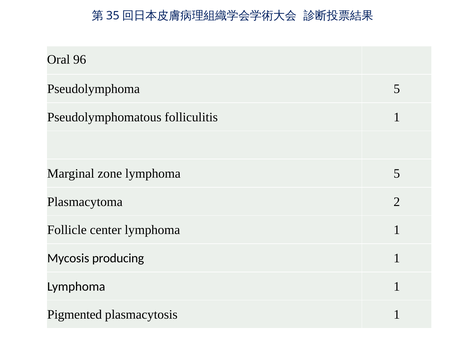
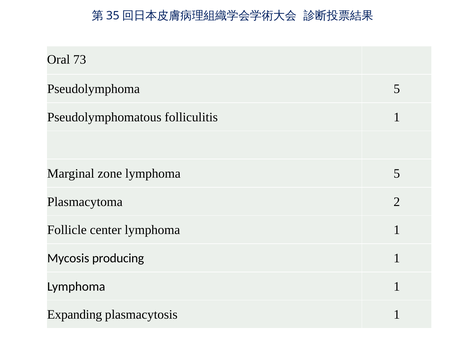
96: 96 -> 73 (80, 59)
Pigmented: Pigmented -> Expanding (75, 314)
